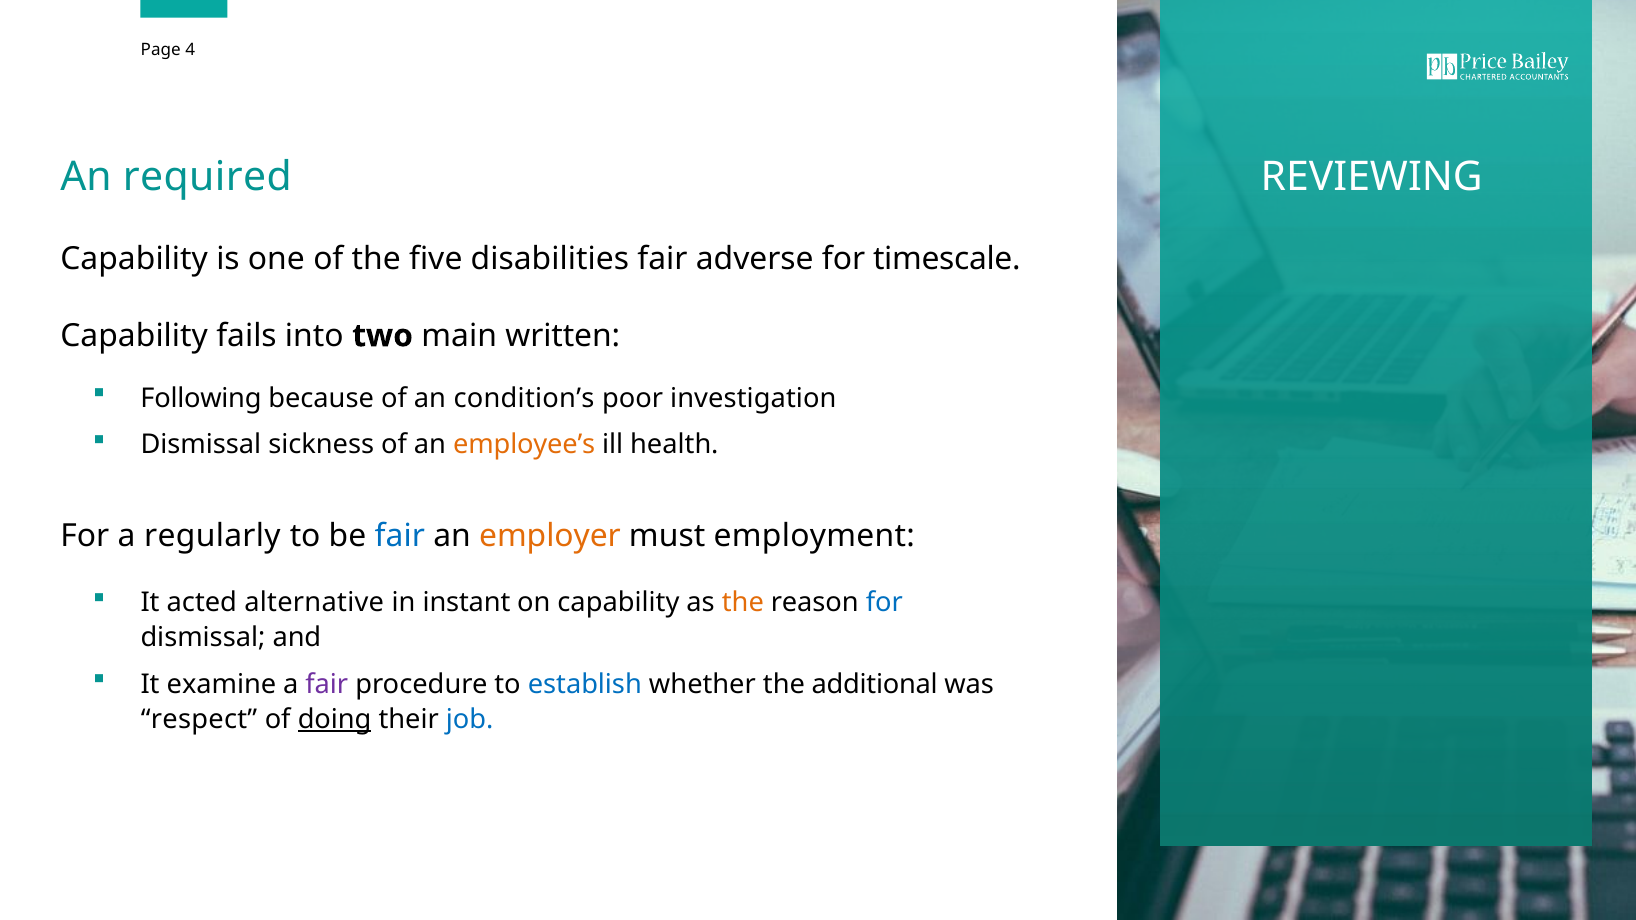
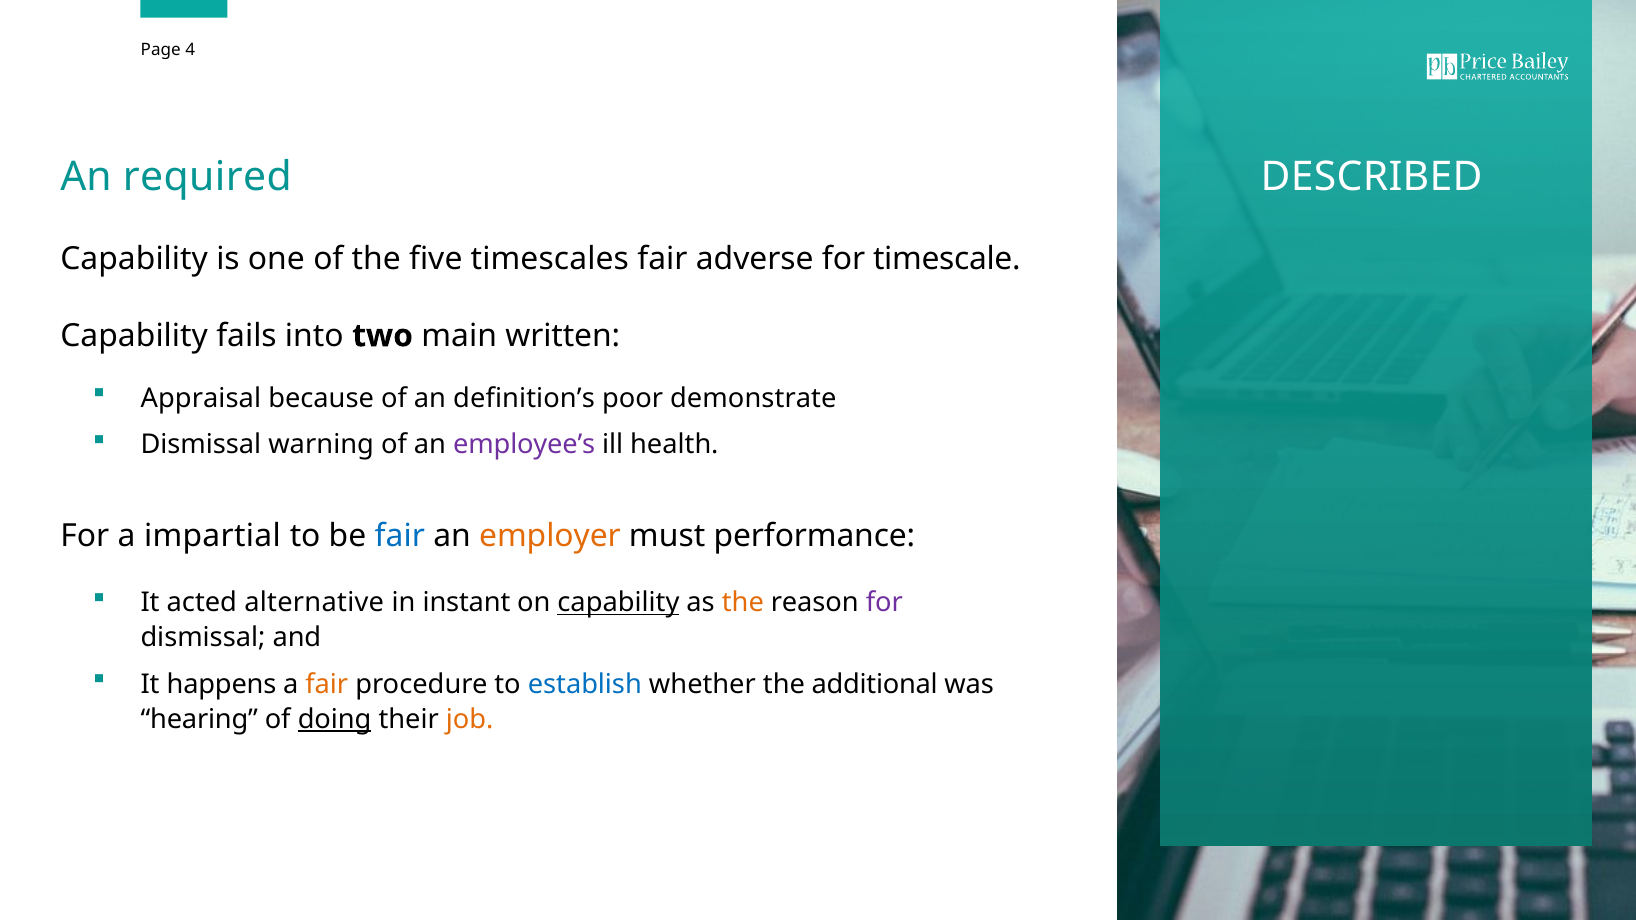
REVIEWING: REVIEWING -> DESCRIBED (1372, 177)
disabilities: disabilities -> timescales (550, 259)
Following: Following -> Appraisal (201, 398)
condition’s: condition’s -> definition’s (524, 398)
investigation: investigation -> demonstrate (753, 398)
sickness: sickness -> warning (321, 445)
employee’s colour: orange -> purple (524, 445)
regularly: regularly -> impartial (212, 536)
employment: employment -> performance (814, 536)
capability underline: none -> present (618, 603)
for colour: blue -> purple (884, 603)
examine: examine -> happens (222, 684)
fair colour: purple -> orange (327, 684)
respect: respect -> hearing (199, 719)
job colour: blue -> orange (470, 719)
